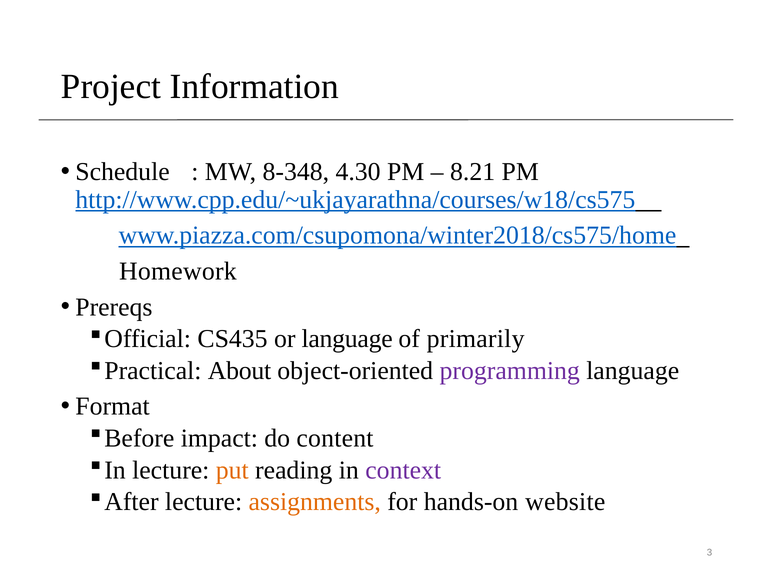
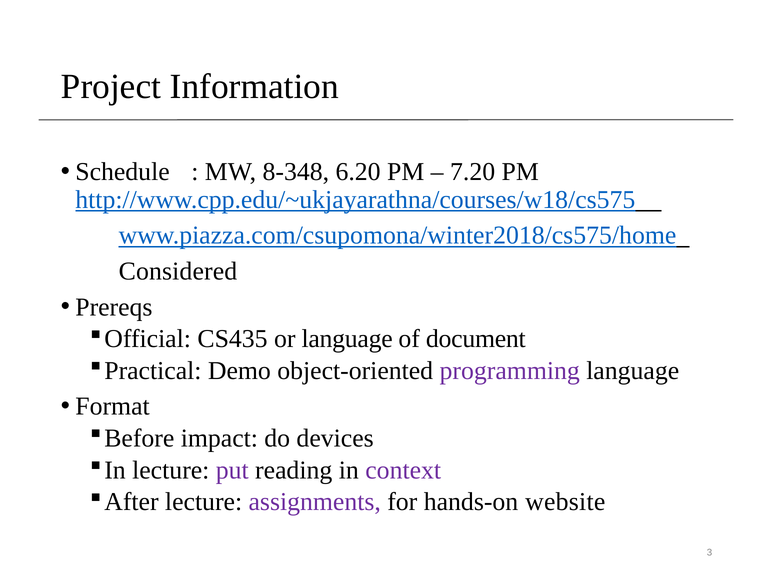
4.30: 4.30 -> 6.20 (358, 172)
8.21: 8.21 -> 7.20 (473, 172)
Homework: Homework -> Considered (178, 272)
primarily: primarily -> document (476, 339)
About: About -> Demo (239, 371)
content: content -> devices (335, 439)
put colour: orange -> purple (232, 471)
assignments colour: orange -> purple (315, 502)
